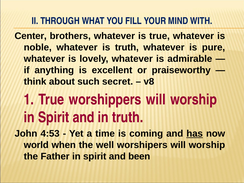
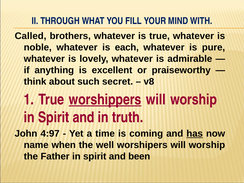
Center: Center -> Called (31, 36)
is truth: truth -> each (127, 47)
worshippers underline: none -> present (105, 99)
4:53: 4:53 -> 4:97 (50, 134)
world: world -> name (36, 145)
